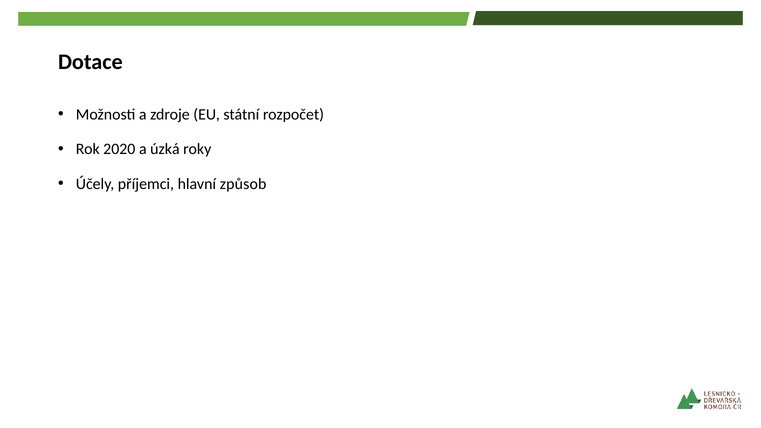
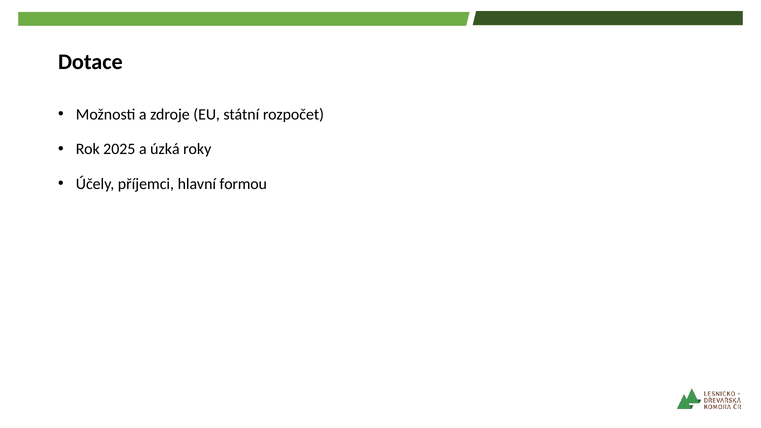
2020: 2020 -> 2025 (119, 149)
způsob: způsob -> formou (243, 184)
